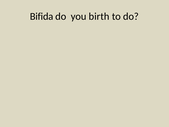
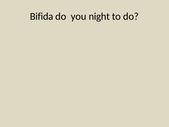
birth: birth -> night (99, 16)
